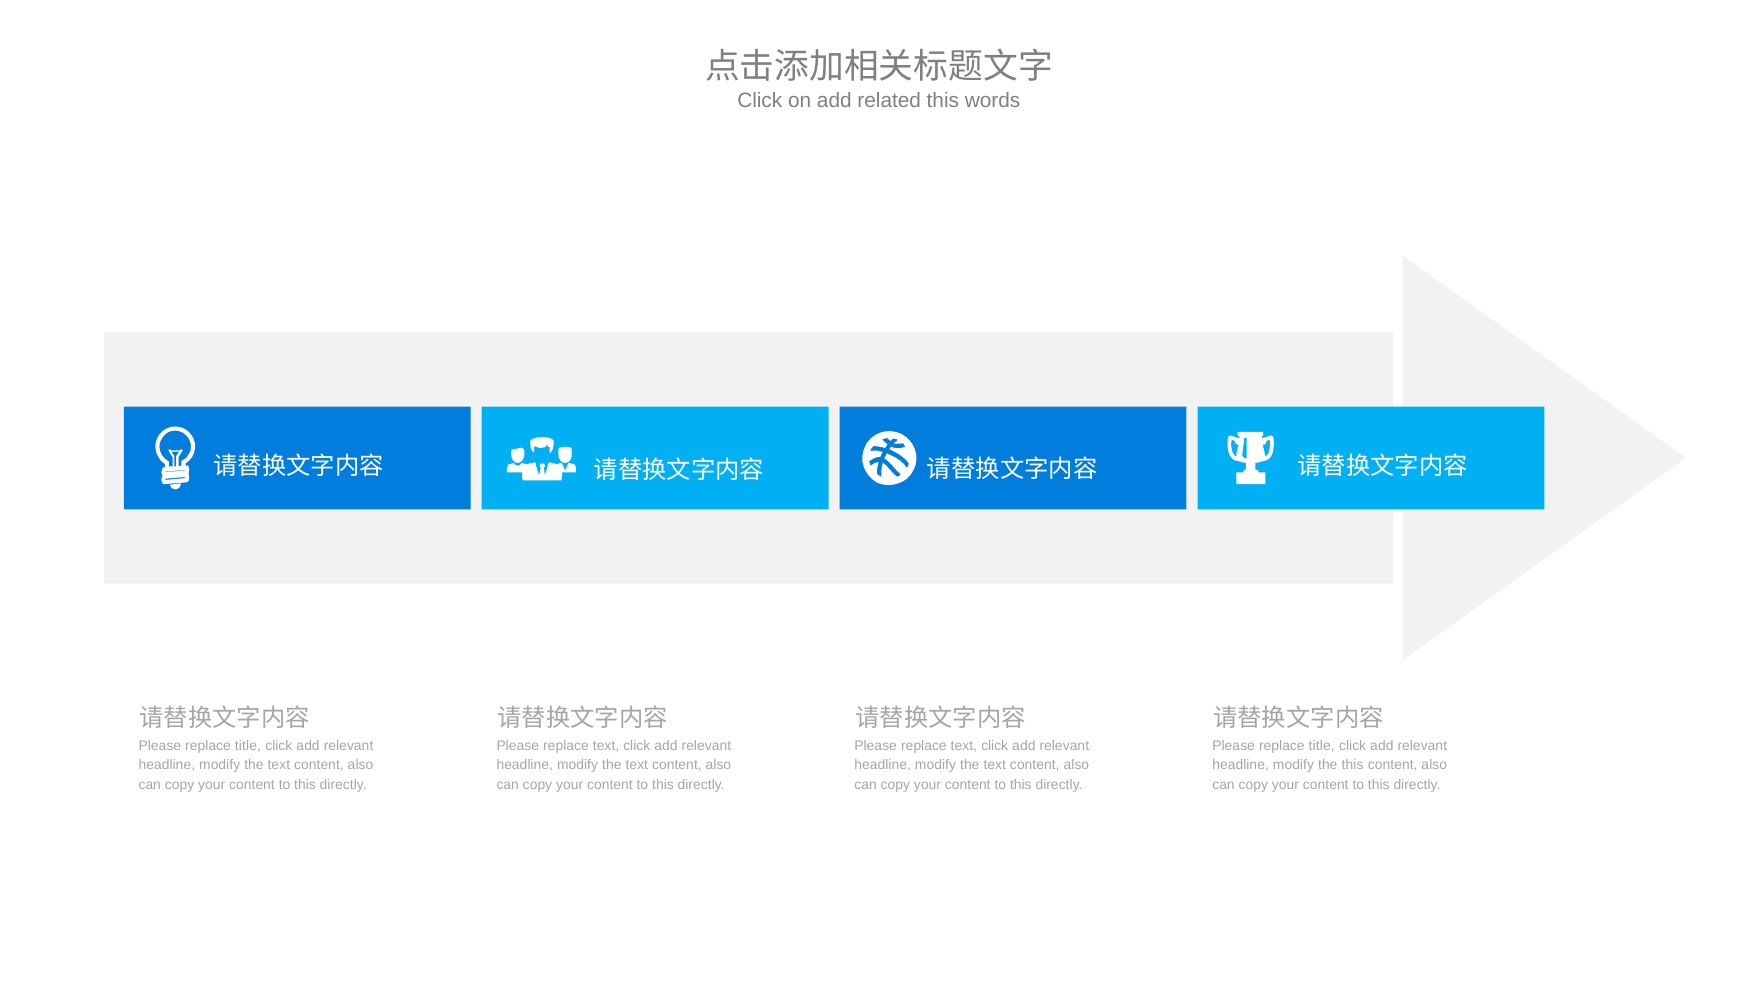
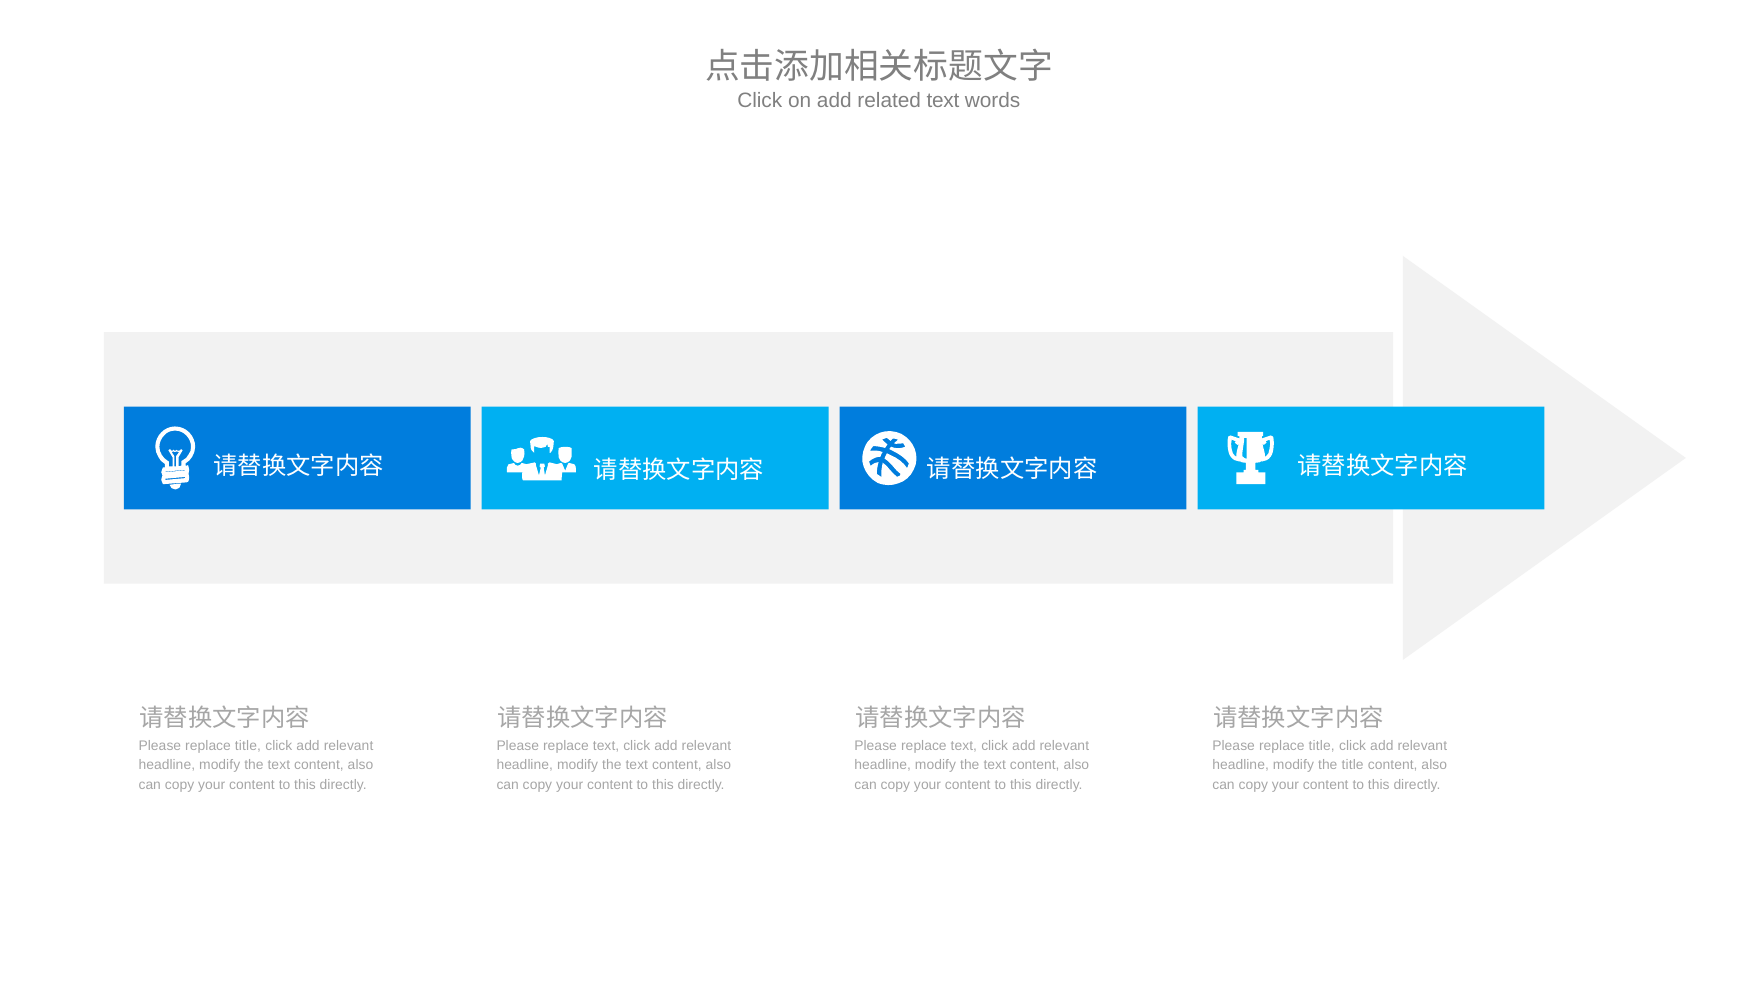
related this: this -> text (943, 100)
the this: this -> title (1353, 765)
